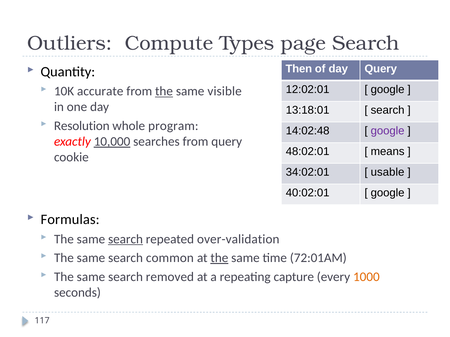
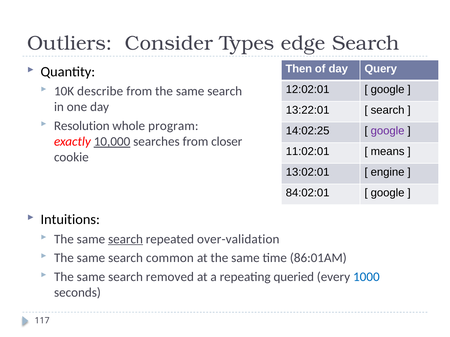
Compute: Compute -> Consider (169, 43)
page: page -> edge (303, 43)
accurate: accurate -> describe (100, 91)
the underline: present -> none (164, 91)
visible: visible -> search (225, 91)
13:18:01: 13:18:01 -> 13:22:01 (308, 110)
14:02:48: 14:02:48 -> 14:02:25 (308, 131)
from query: query -> closer (227, 142)
48:02:01: 48:02:01 -> 11:02:01 (308, 152)
34:02:01: 34:02:01 -> 13:02:01 (308, 172)
usable: usable -> engine (388, 172)
40:02:01: 40:02:01 -> 84:02:01 (308, 193)
Formulas: Formulas -> Intuitions (70, 220)
the underline: present -> none (219, 258)
72:01AM: 72:01AM -> 86:01AM (318, 258)
capture: capture -> queried (294, 277)
1000 colour: orange -> blue (366, 277)
